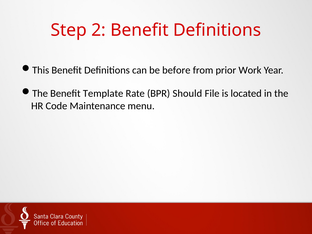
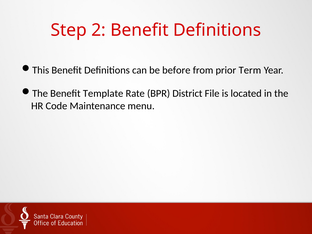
Work: Work -> Term (250, 70)
Should: Should -> District (187, 94)
